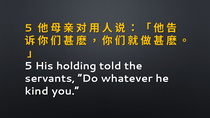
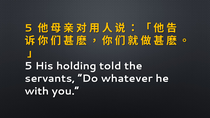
kind: kind -> with (37, 91)
